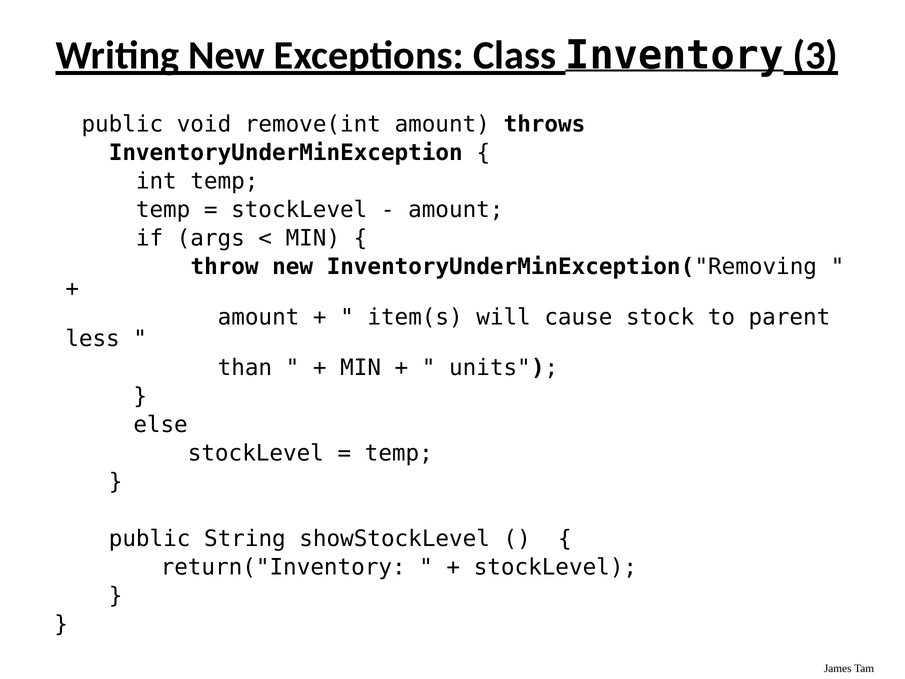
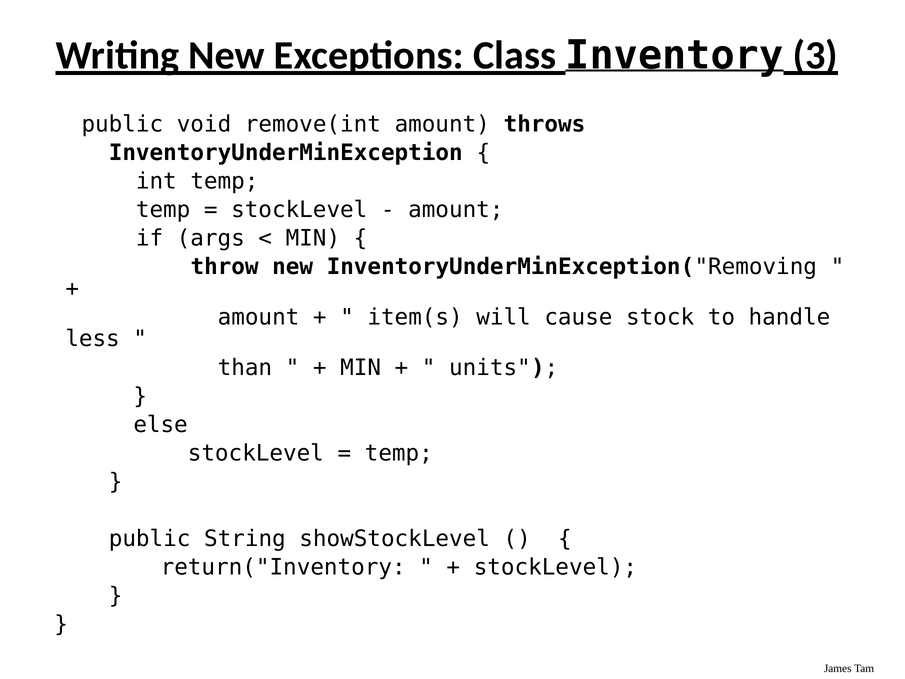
parent: parent -> handle (789, 317)
